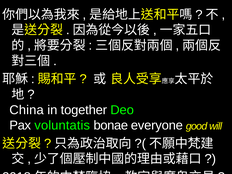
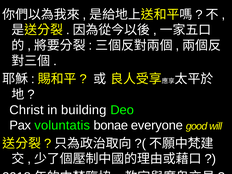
China: China -> Christ (27, 110)
together: together -> building (84, 110)
